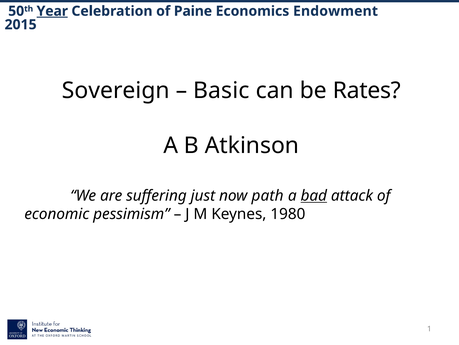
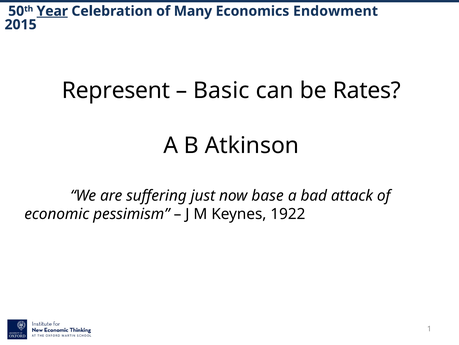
Paine: Paine -> Many (193, 11)
Sovereign: Sovereign -> Represent (116, 90)
path: path -> base (268, 195)
bad underline: present -> none (314, 195)
1980: 1980 -> 1922 (288, 214)
